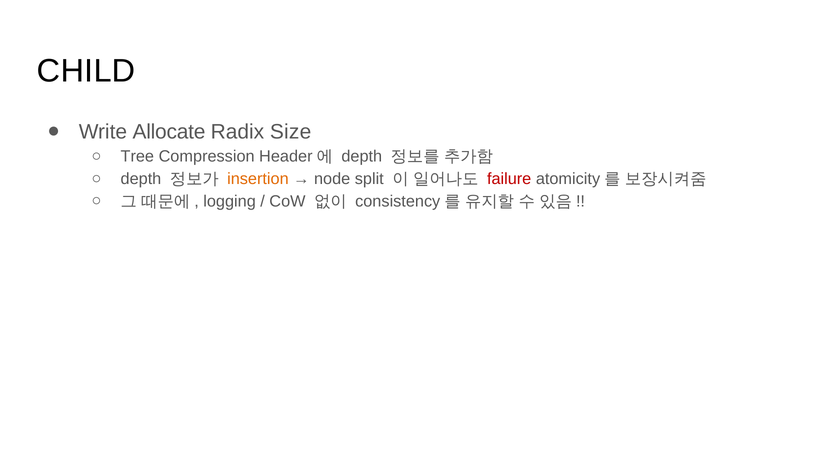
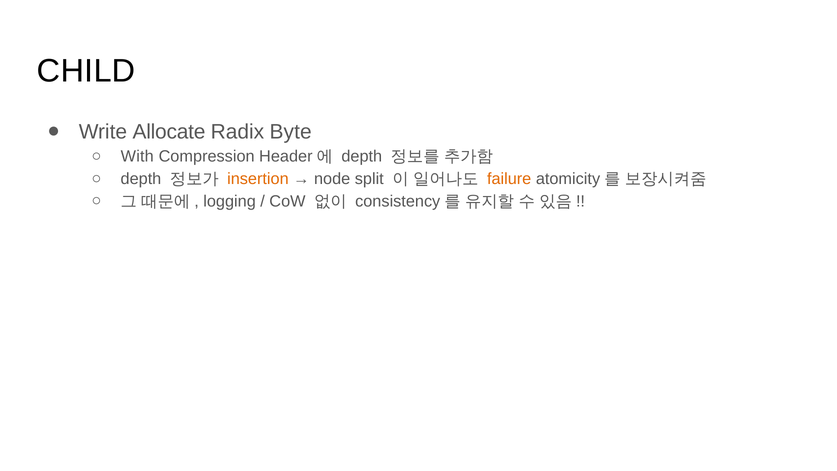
Size: Size -> Byte (291, 132)
Tree: Tree -> With (137, 157)
failure colour: red -> orange (509, 179)
